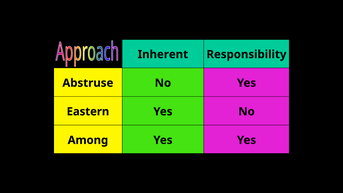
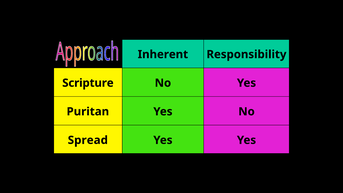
Abstruse: Abstruse -> Scripture (88, 83)
Eastern: Eastern -> Puritan (88, 112)
Among: Among -> Spread (88, 140)
